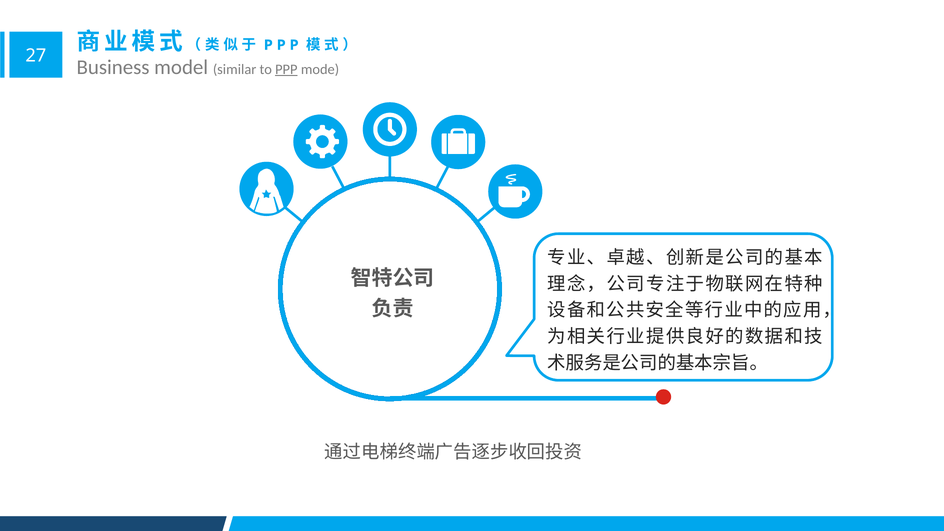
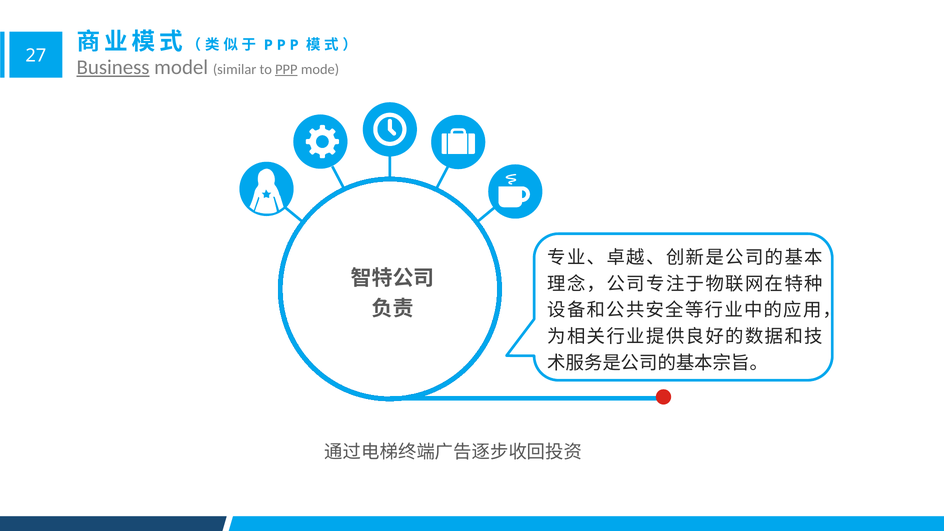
Business underline: none -> present (113, 67)
